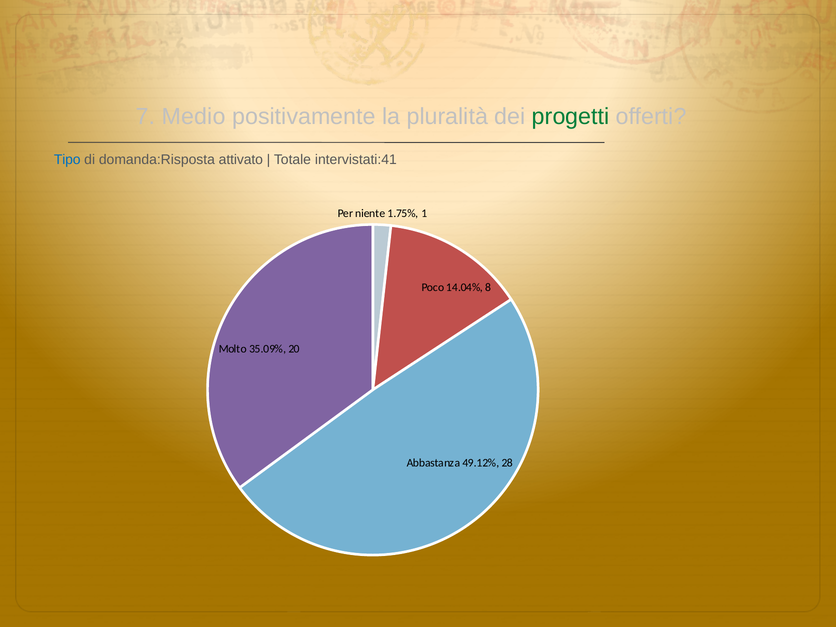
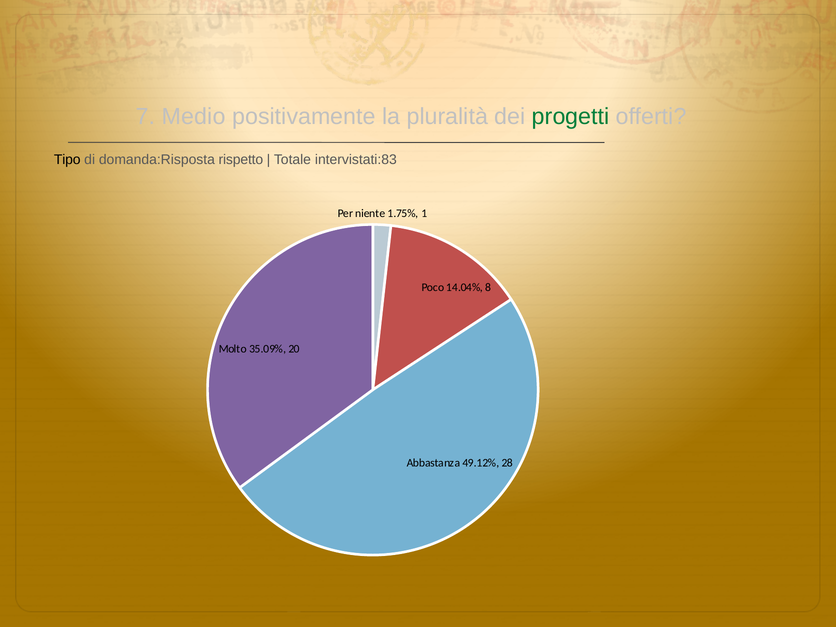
Tipo colour: blue -> black (67, 160)
attivato: attivato -> rispetto (241, 160)
intervistati:41: intervistati:41 -> intervistati:83 (356, 160)
